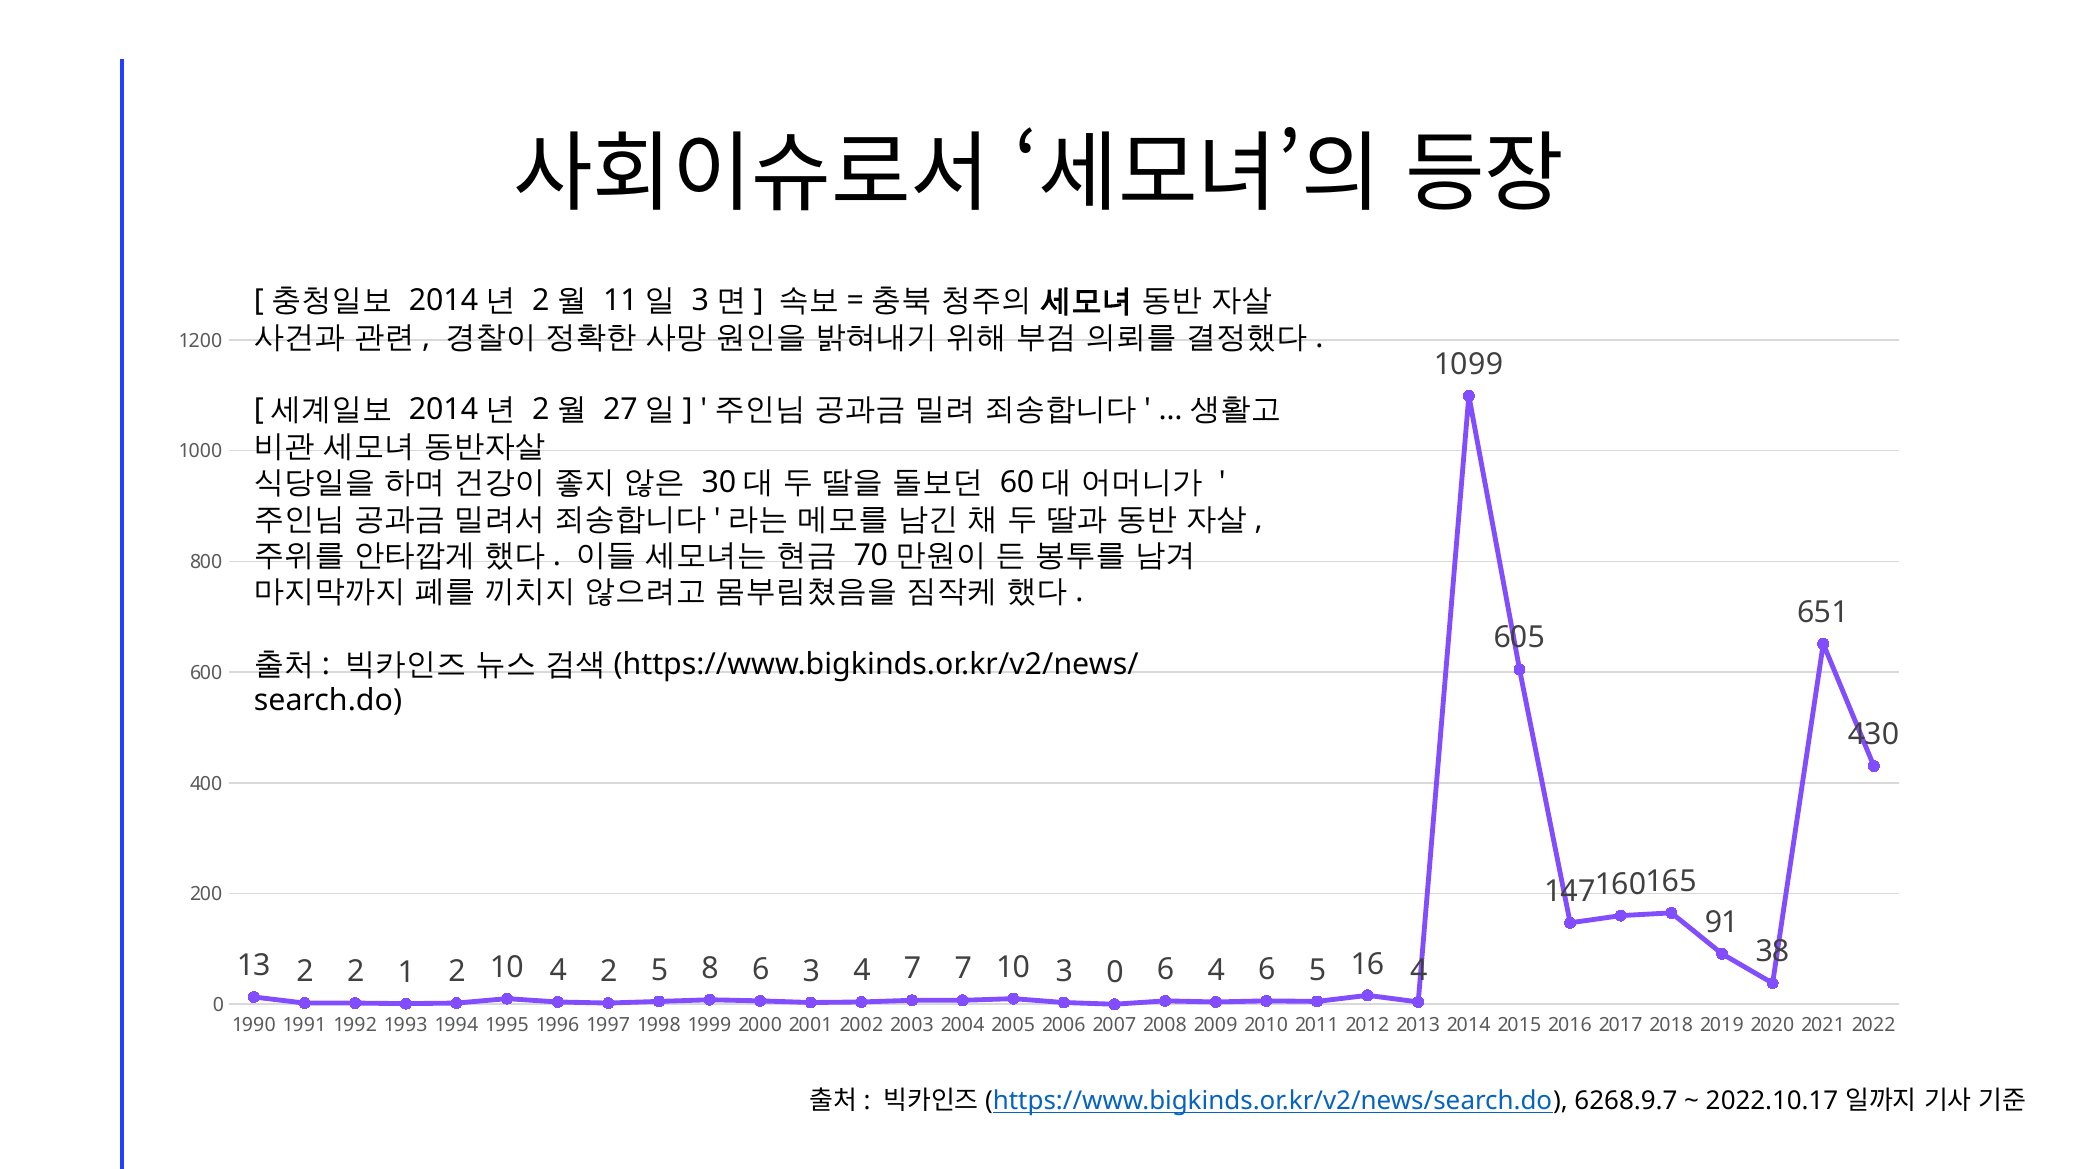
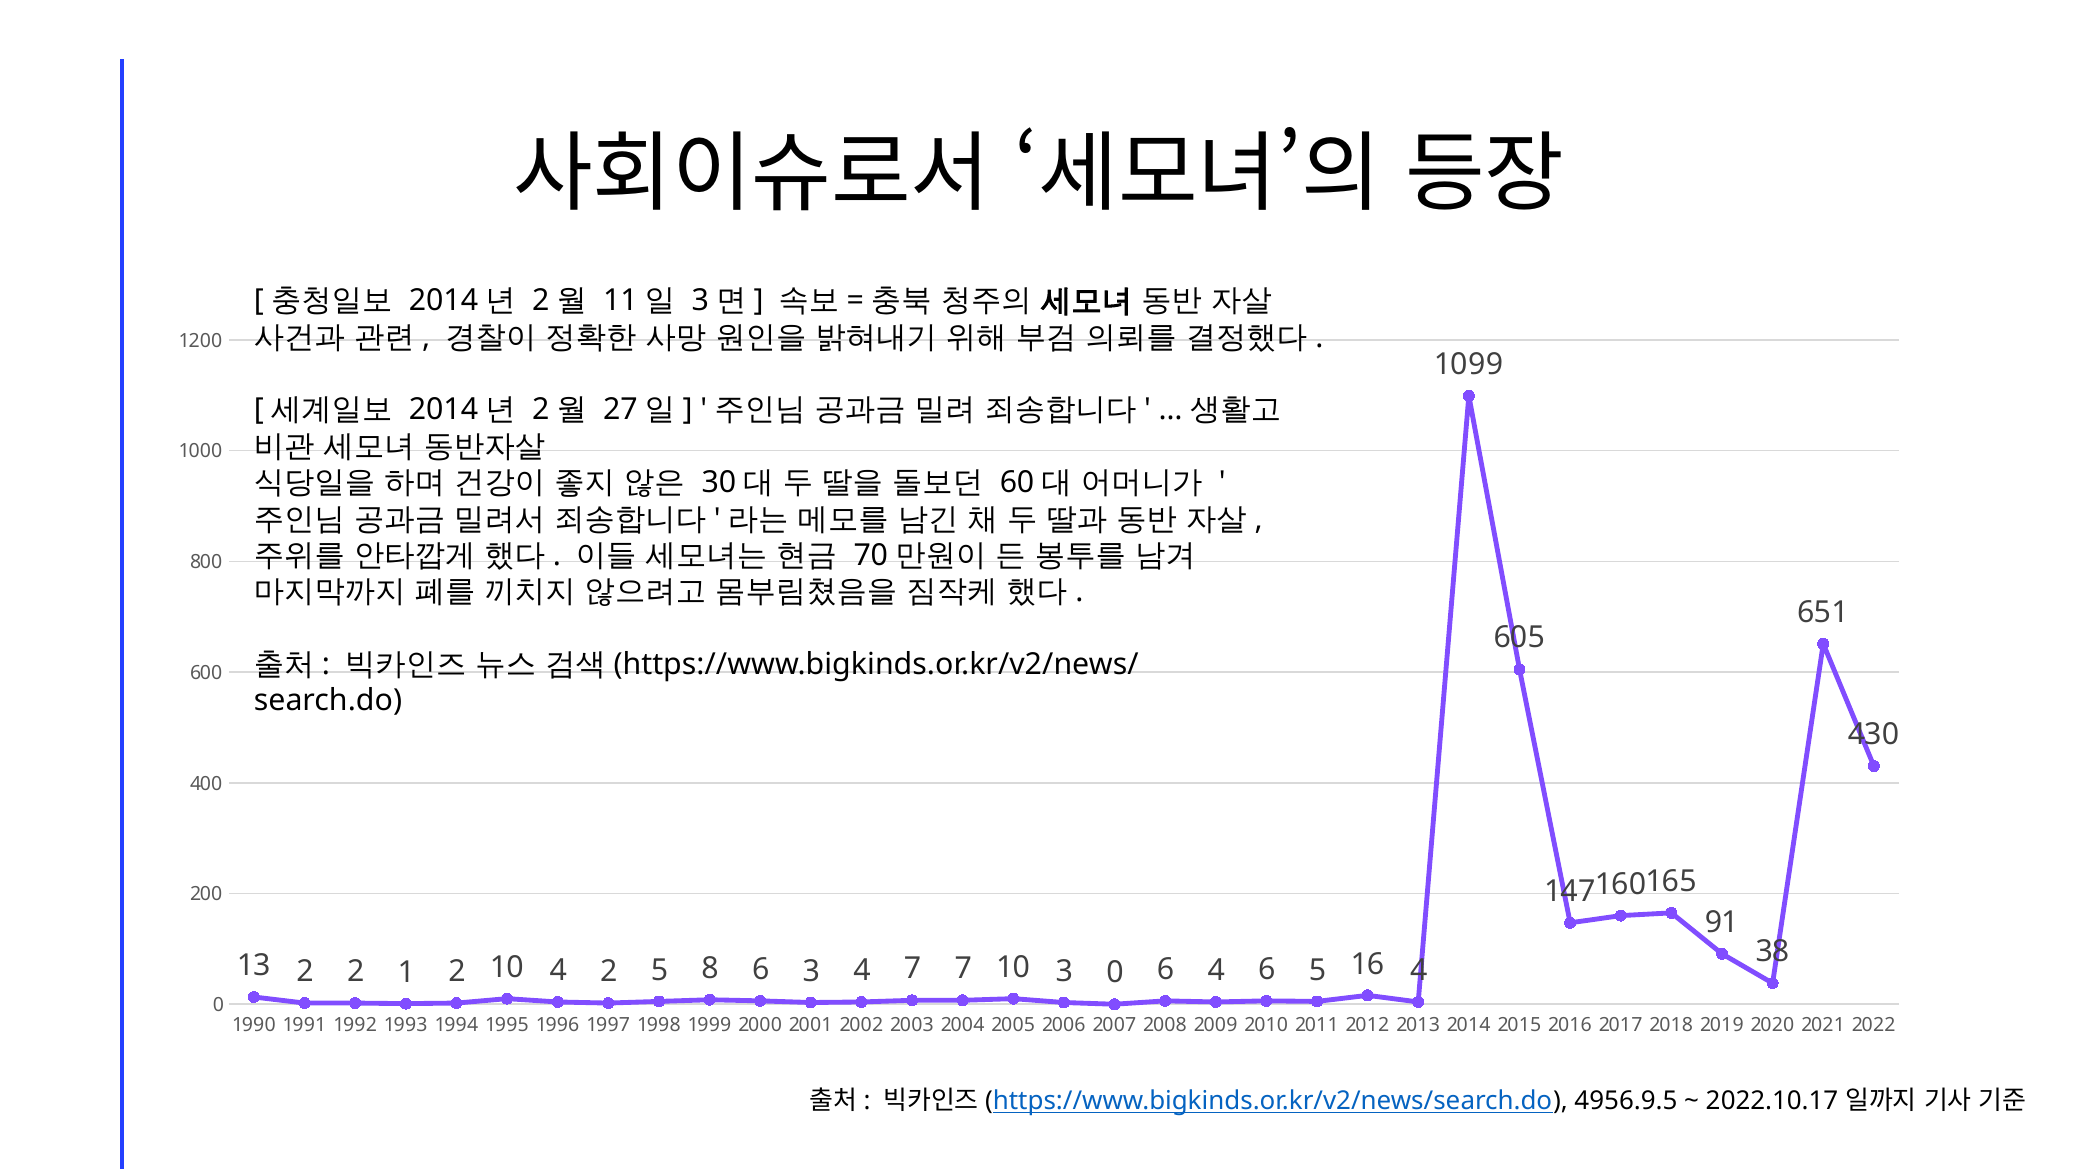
6268.9.7: 6268.9.7 -> 4956.9.5 (1626, 1101)
